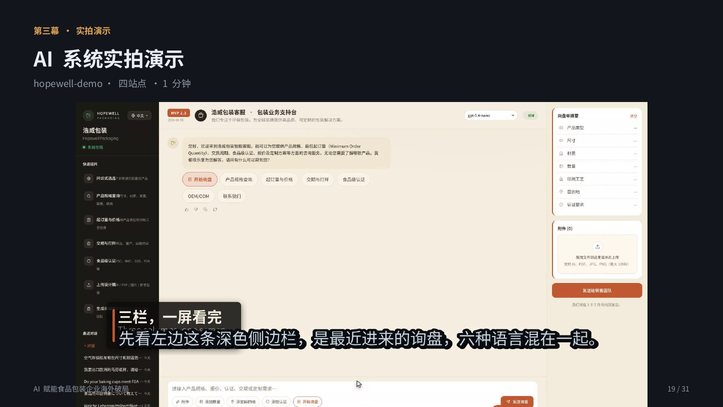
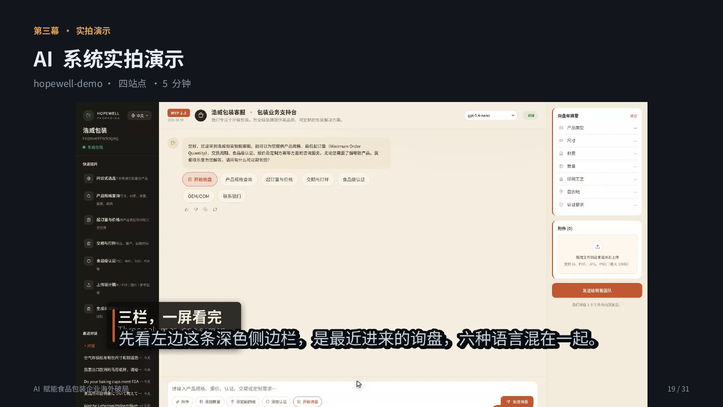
1: 1 -> 5 (165, 84)
